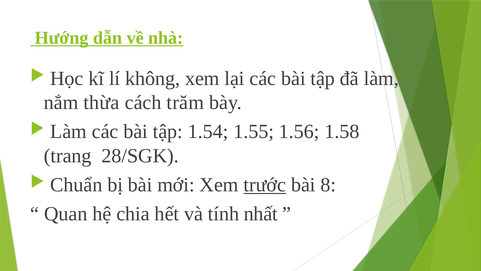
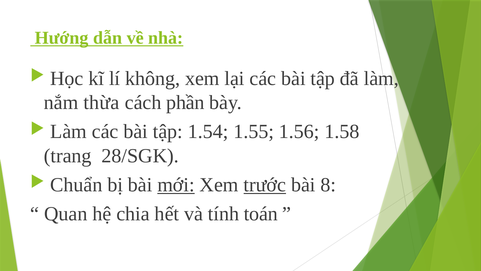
trăm: trăm -> phần (185, 102)
mới underline: none -> present (176, 185)
nhất: nhất -> toán (261, 214)
